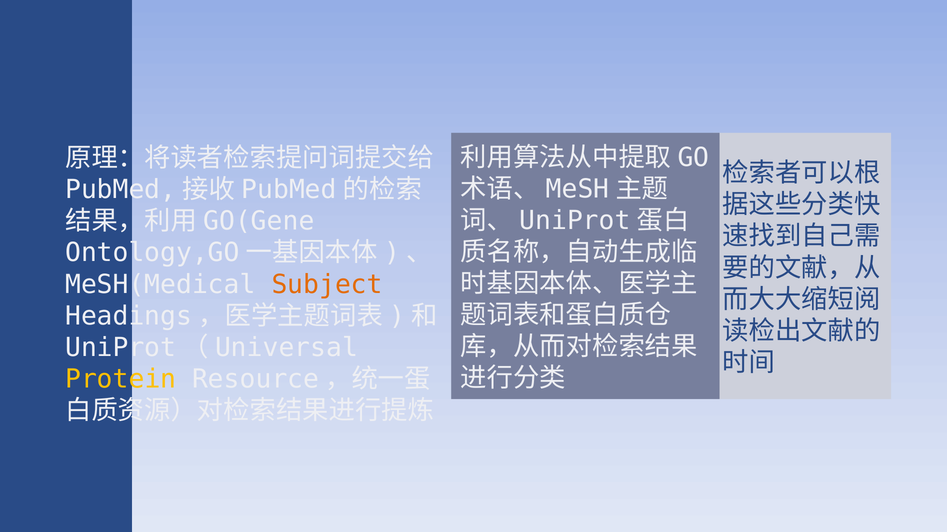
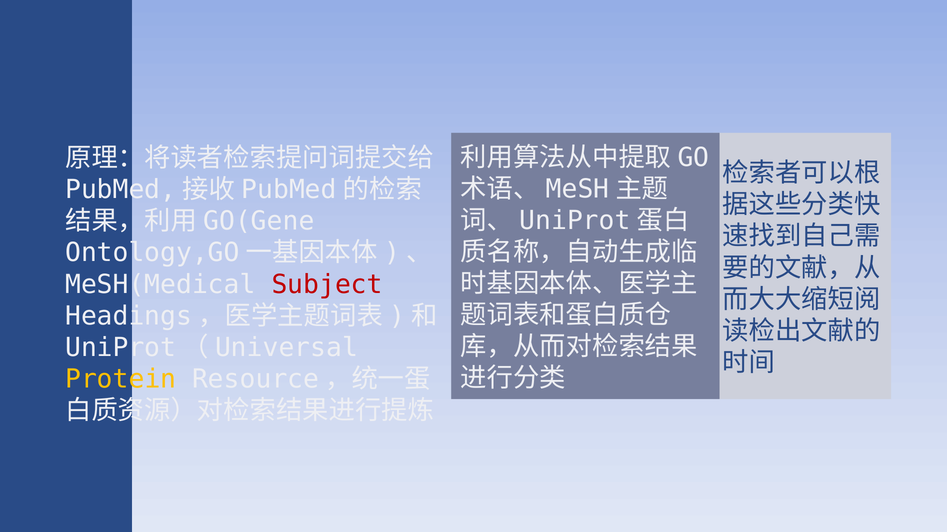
Subject colour: orange -> red (327, 285)
